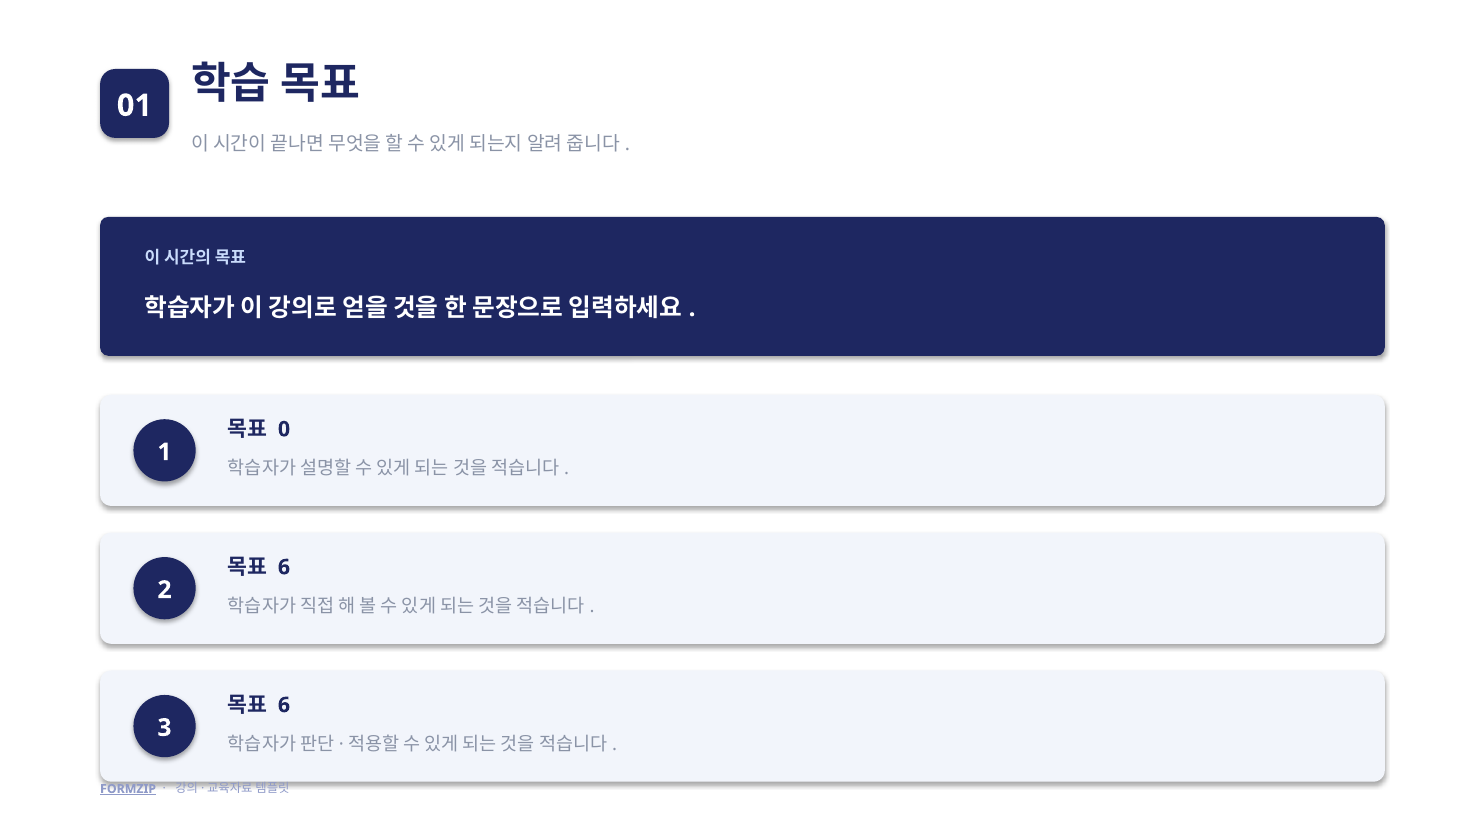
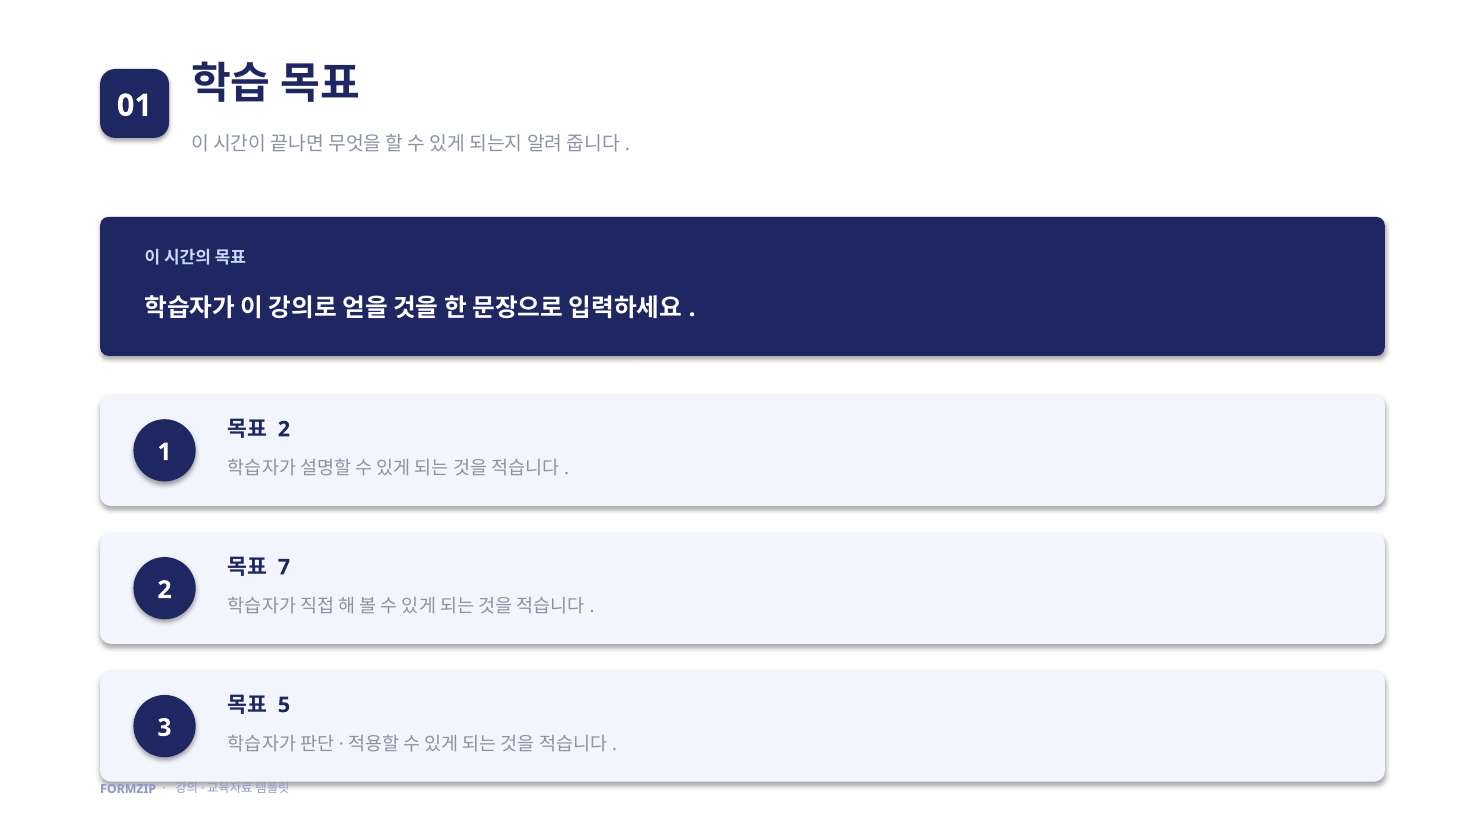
0: 0 -> 2 (284, 429)
6: 6 -> 7 (284, 567)
6: 6 -> 5 (284, 705)
FORMZIP underline: present -> none (128, 789)
